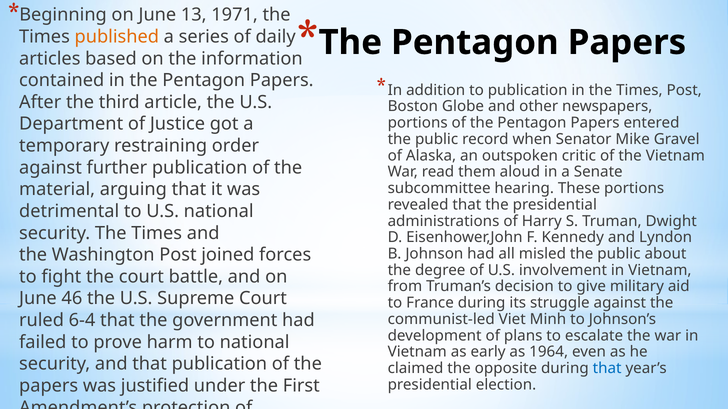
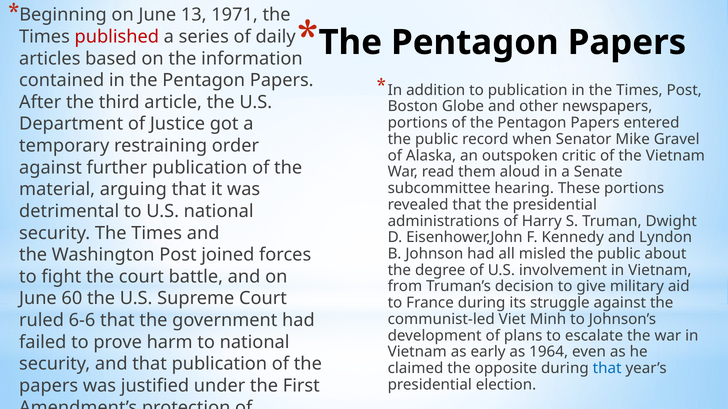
published colour: orange -> red (117, 37)
46: 46 -> 60 (72, 299)
6-4: 6-4 -> 6-6 (82, 321)
